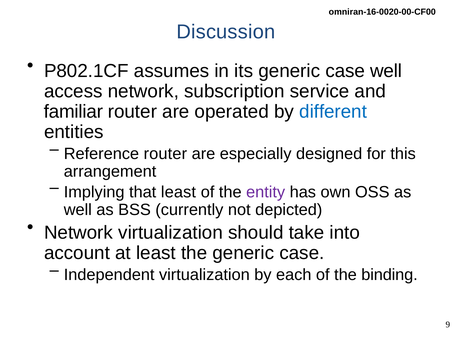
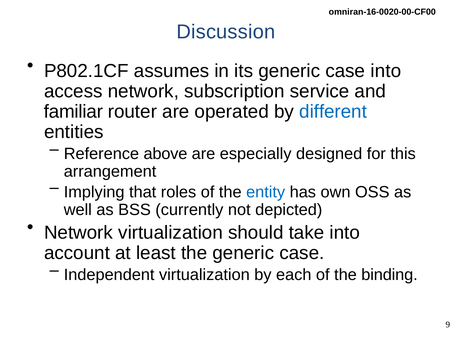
case well: well -> into (386, 71)
Reference router: router -> above (165, 154)
that least: least -> roles (179, 192)
entity colour: purple -> blue (266, 192)
